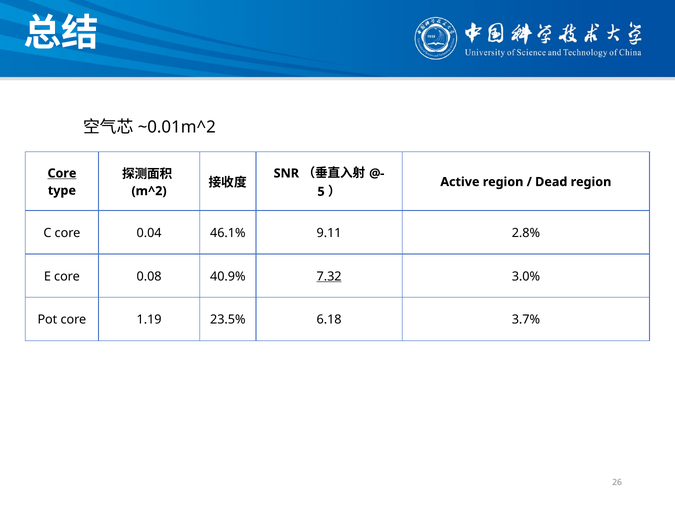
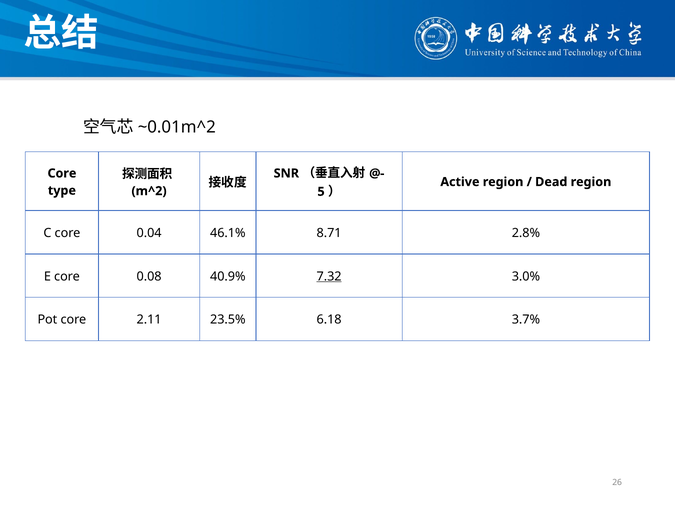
Core underline: present -> none (62, 173)
9.11: 9.11 -> 8.71 (329, 233)
1.19: 1.19 -> 2.11 (149, 320)
